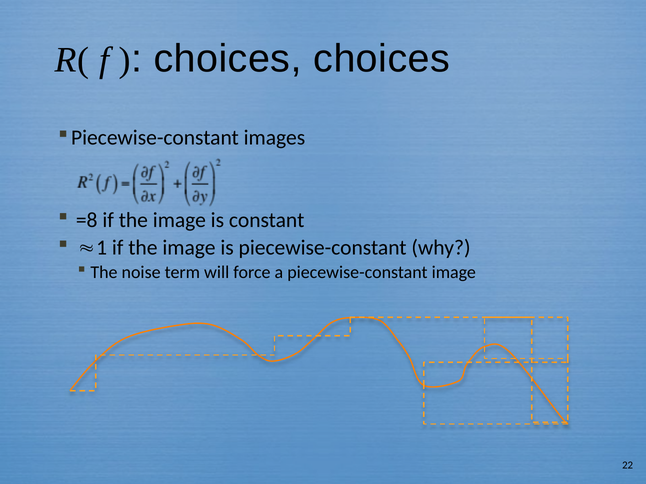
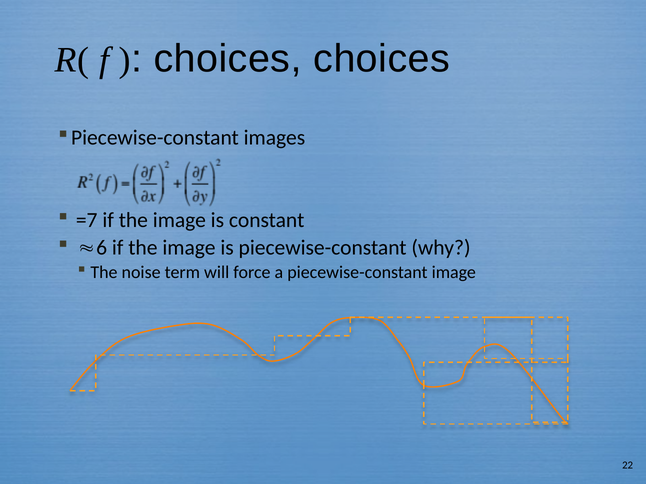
=8: =8 -> =7 (87, 220)
1: 1 -> 6 (102, 248)
